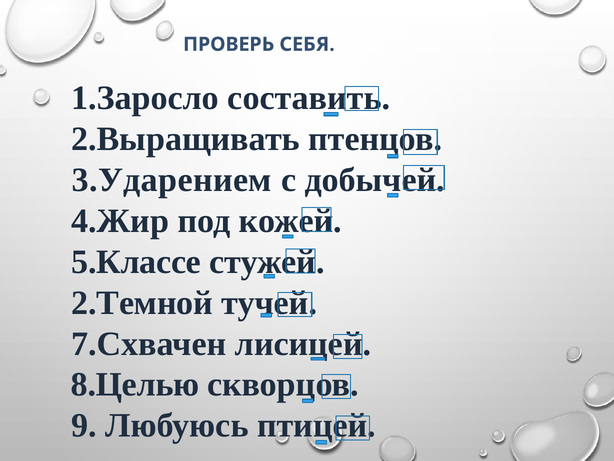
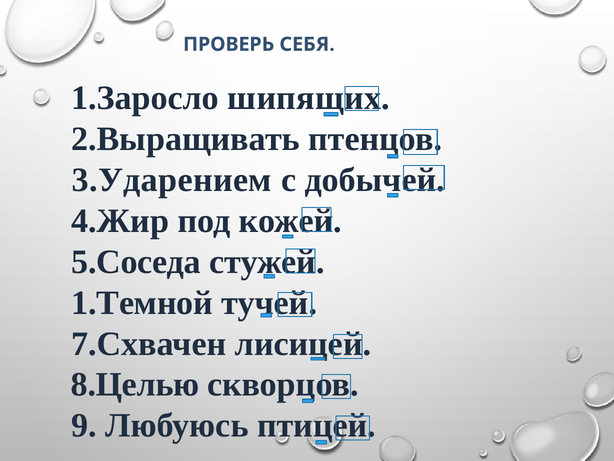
составить: составить -> шипящих (309, 98)
5.Классе: 5.Классе -> 5.Соседа (136, 262)
2.Темной: 2.Темной -> 1.Темной (142, 302)
